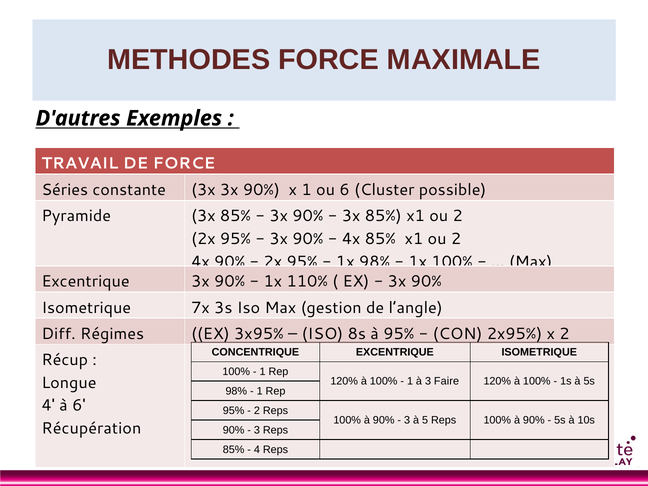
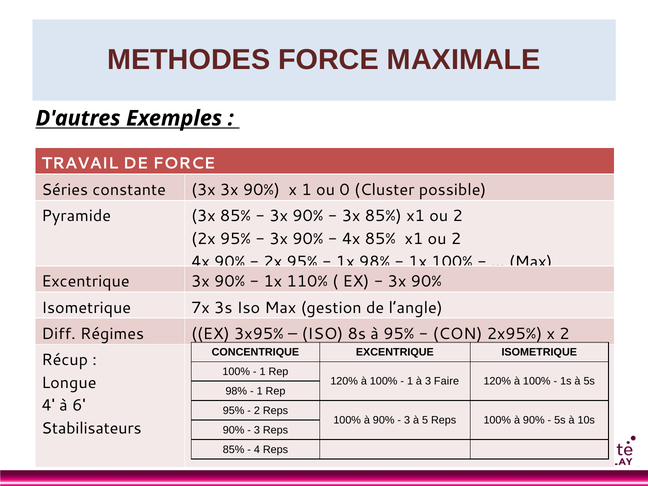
ou 6: 6 -> 0 (345, 190)
Récupération: Récupération -> Stabilisateurs (91, 429)
